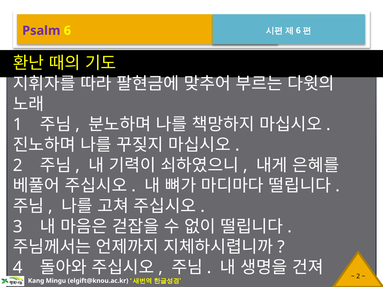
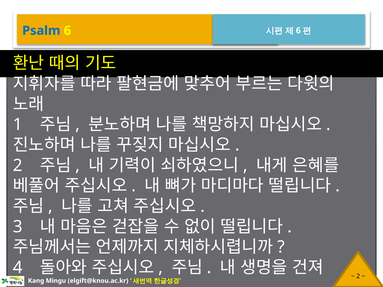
Psalm colour: purple -> blue (41, 31)
